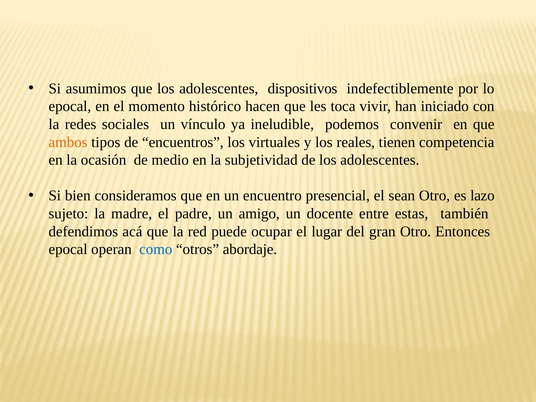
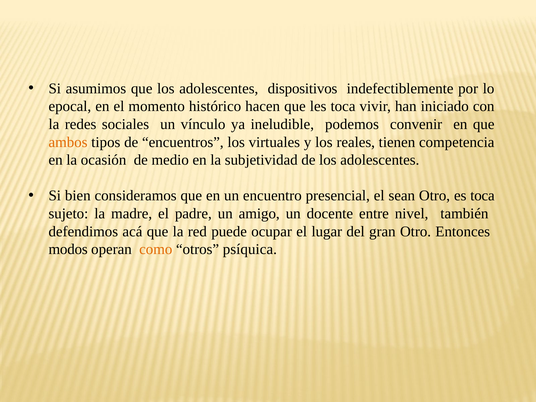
es lazo: lazo -> toca (482, 196)
estas: estas -> nivel (412, 214)
epocal: epocal -> modos (68, 249)
como colour: blue -> orange (156, 249)
abordaje: abordaje -> psíquica (250, 249)
